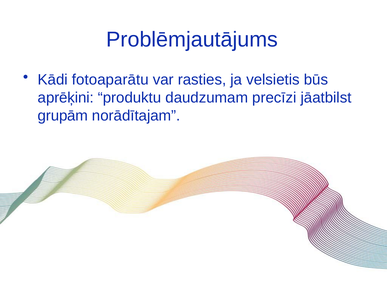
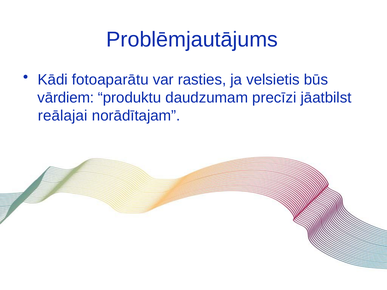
aprēķini: aprēķini -> vārdiem (66, 98)
grupām: grupām -> reālajai (63, 116)
